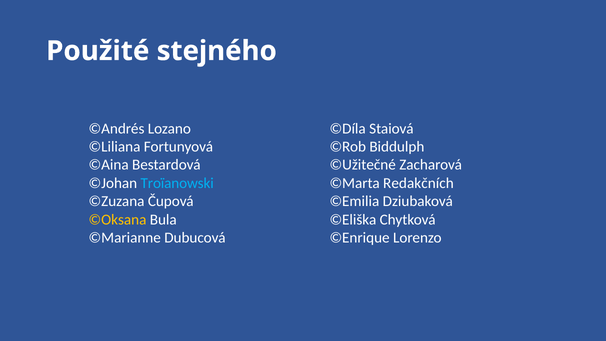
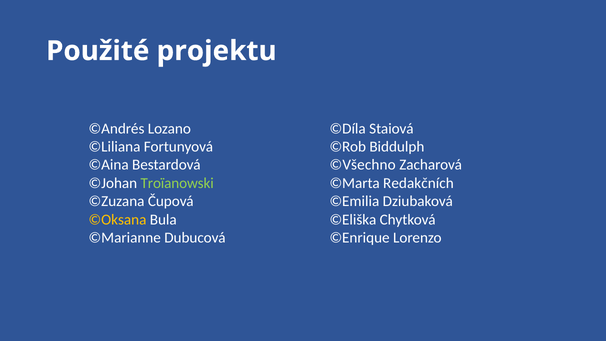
stejného: stejného -> projektu (217, 51)
©Užitečné: ©Užitečné -> ©Všechno (363, 165)
Troïanowski colour: light blue -> light green (177, 183)
